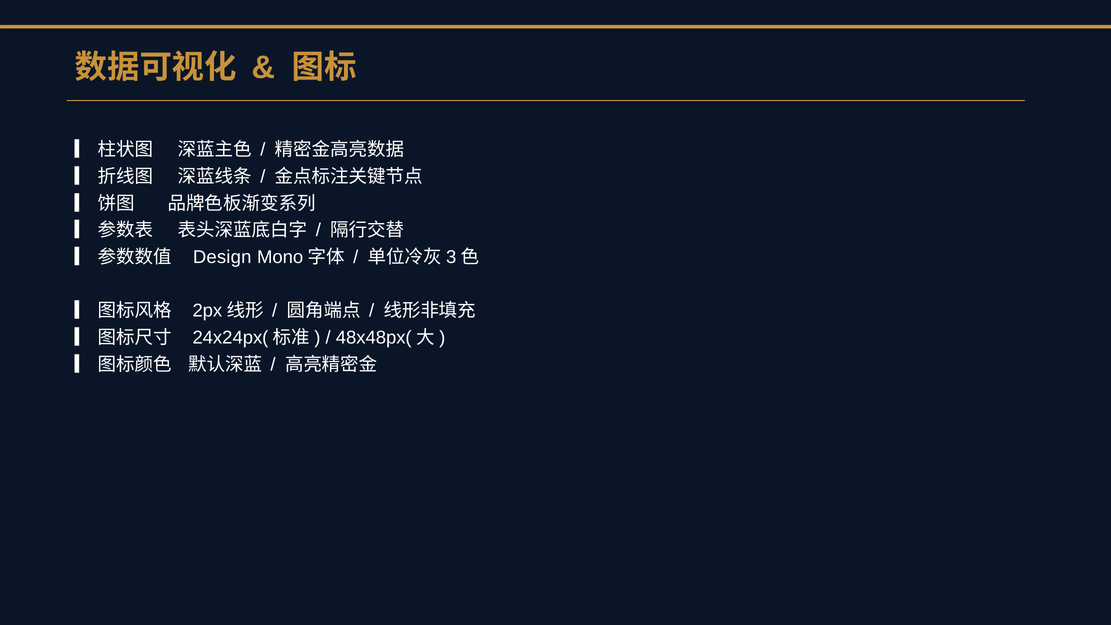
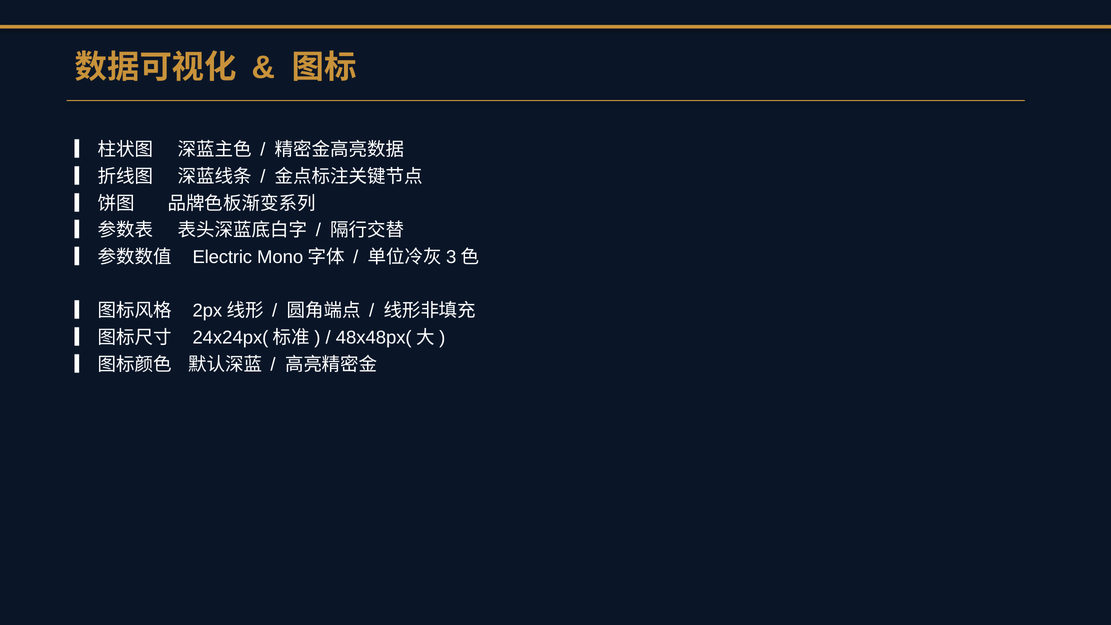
Design: Design -> Electric (222, 257)
